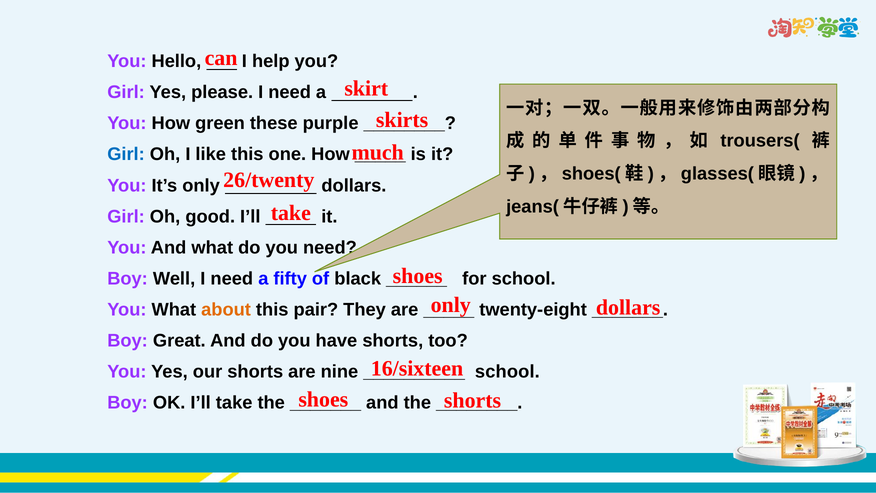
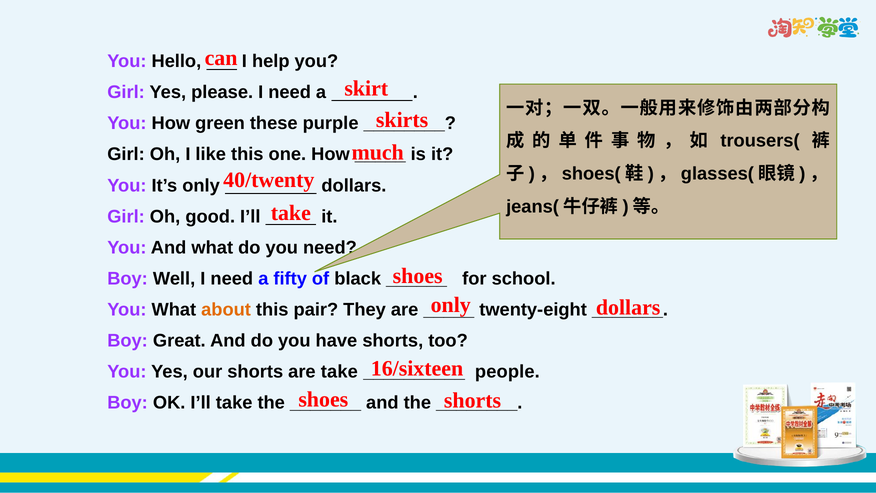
Girl colour: blue -> black (126, 154)
26/twenty: 26/twenty -> 40/twenty (269, 180)
are nine: nine -> take (339, 372)
school: school -> people (507, 372)
